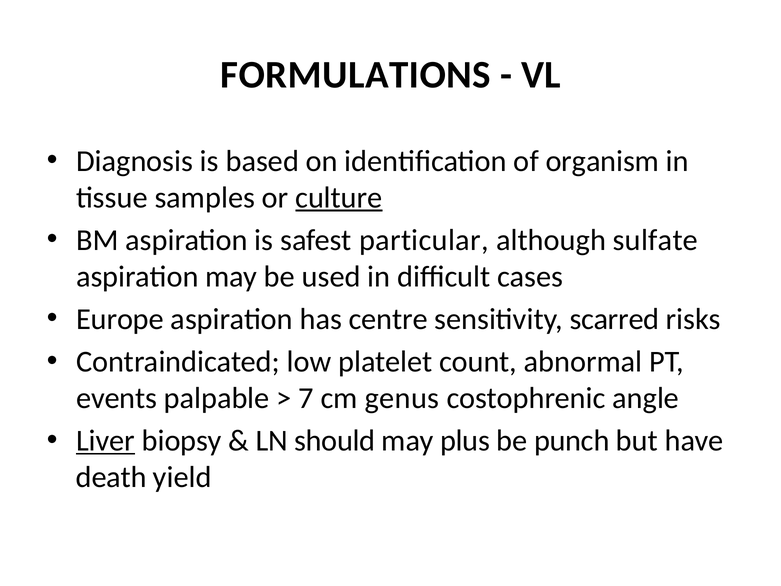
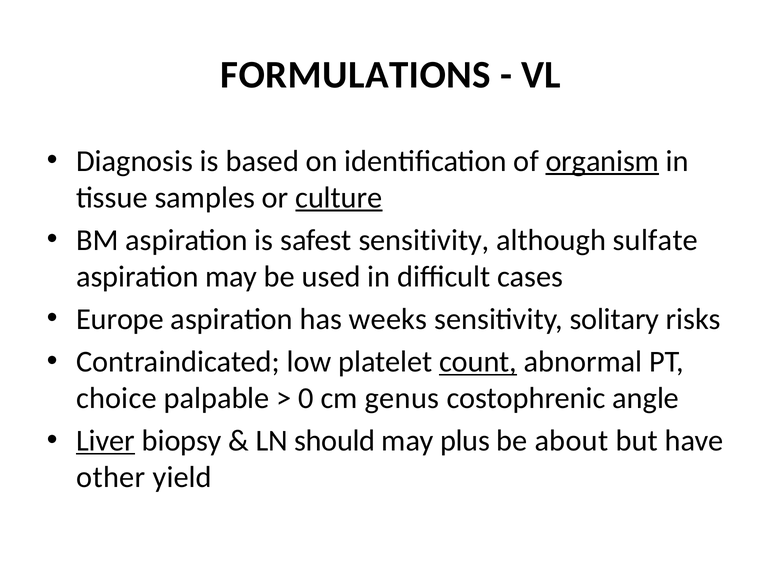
organism underline: none -> present (602, 161)
safest particular: particular -> sensitivity (424, 240)
centre: centre -> weeks (388, 319)
scarred: scarred -> solitary (614, 319)
count underline: none -> present (478, 362)
events: events -> choice (116, 398)
7: 7 -> 0 (306, 398)
punch: punch -> about (571, 441)
death: death -> other (111, 477)
